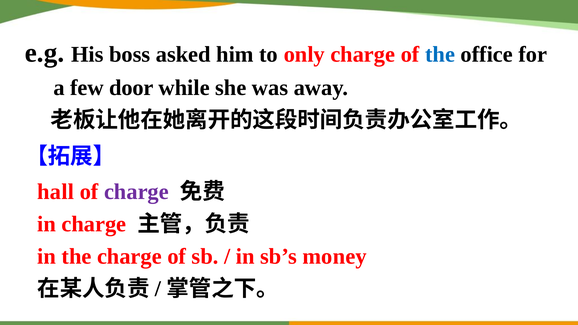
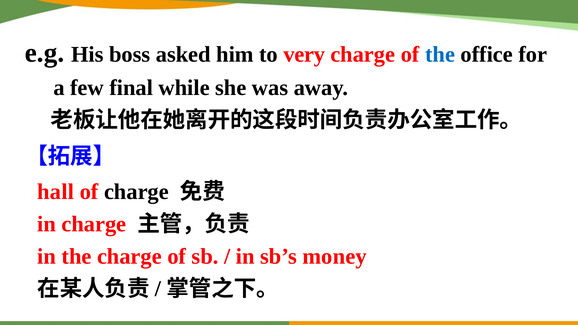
only: only -> very (304, 54)
door: door -> final (131, 88)
charge colour: purple -> black (136, 192)
